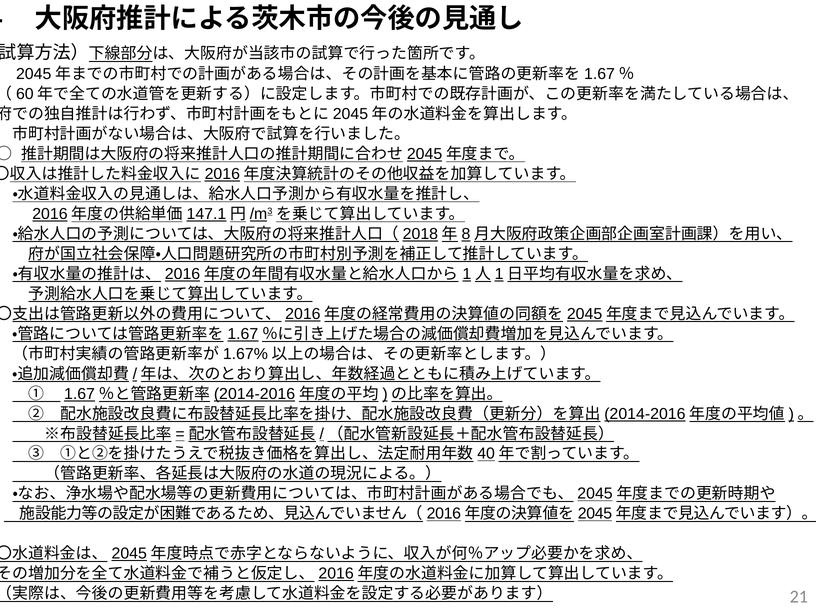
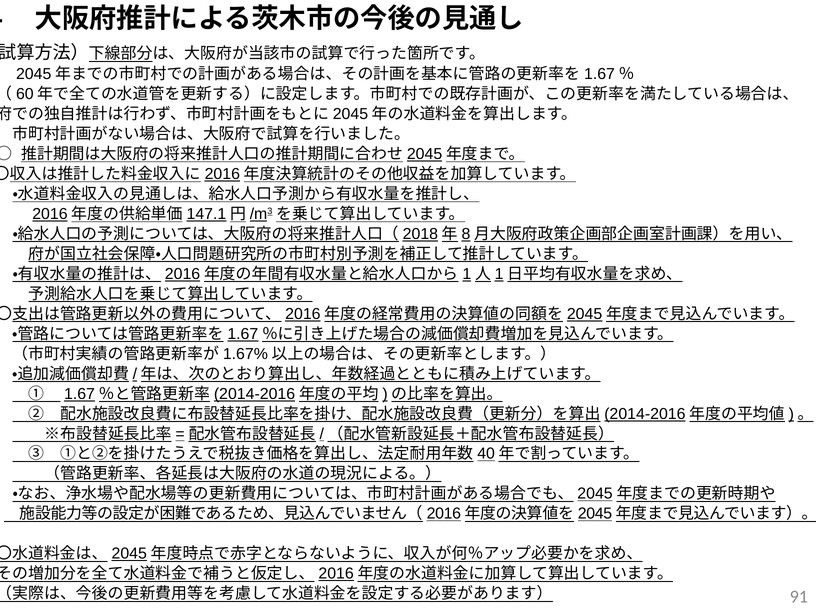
21: 21 -> 91 (799, 597)
